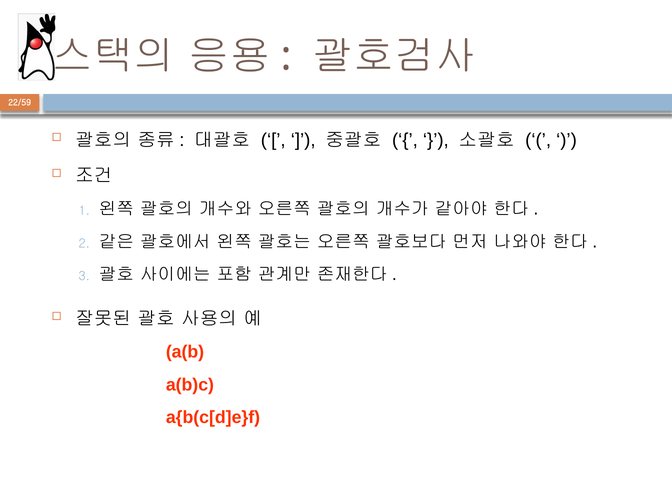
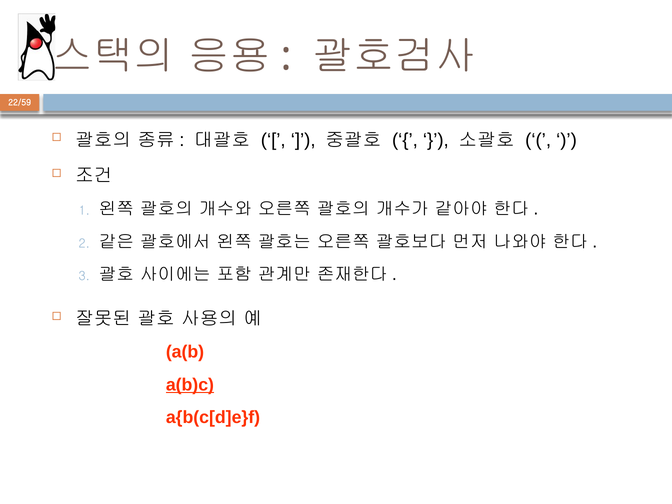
a(b)c underline: none -> present (190, 385)
